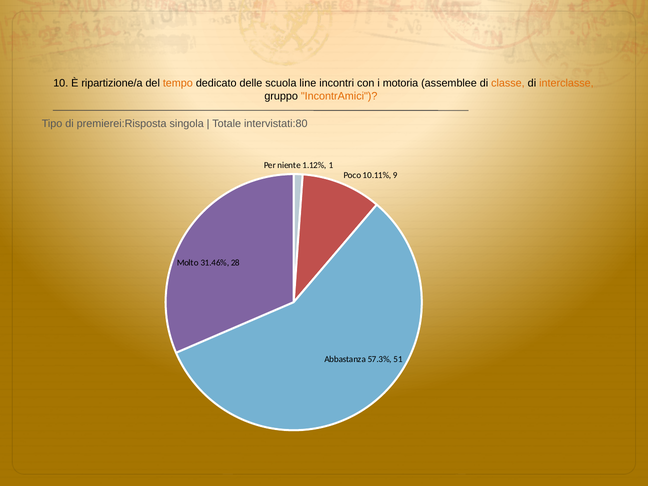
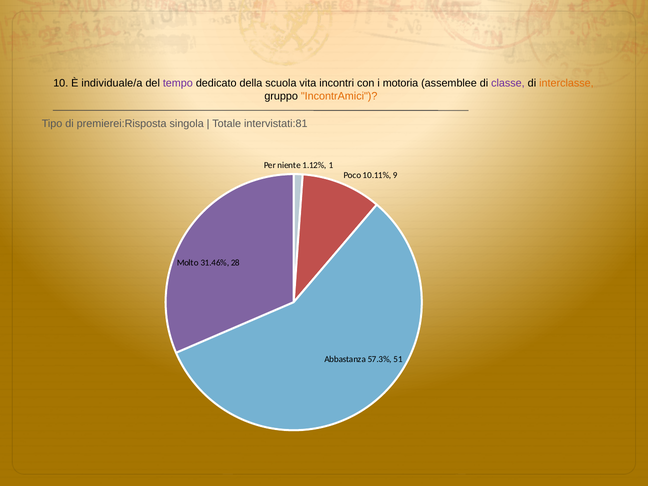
ripartizione/a: ripartizione/a -> individuale/a (112, 83)
tempo colour: orange -> purple (178, 83)
delle: delle -> della (251, 83)
line: line -> vita (308, 83)
classe colour: orange -> purple (508, 83)
intervistati:80: intervistati:80 -> intervistati:81 (276, 124)
